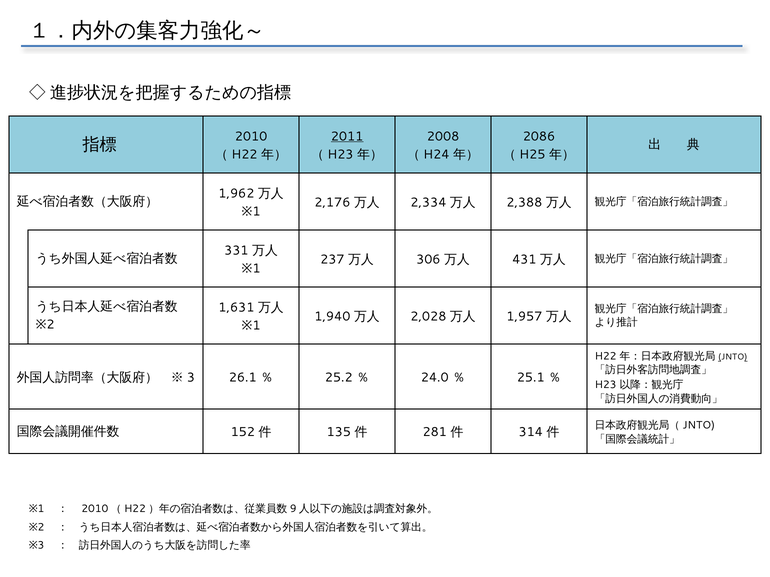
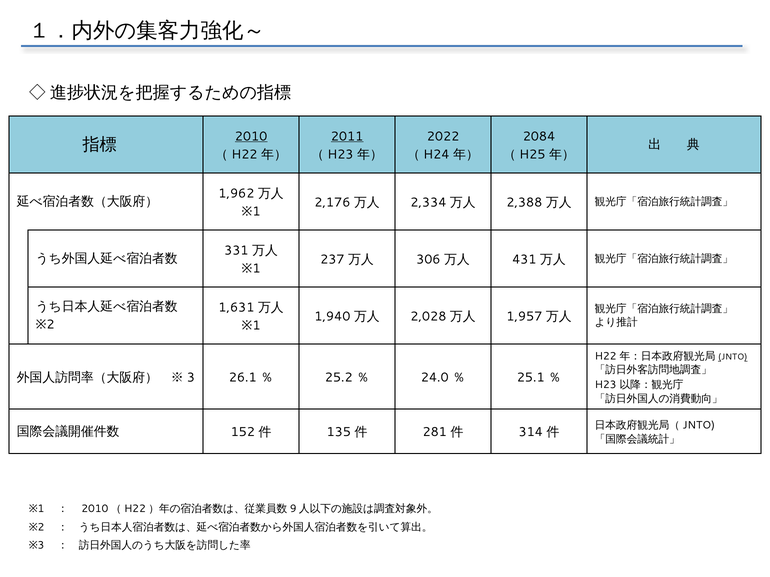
2010 underline: none -> present (251, 136)
2008: 2008 -> 2022 (443, 136)
2086: 2086 -> 2084 (539, 136)
